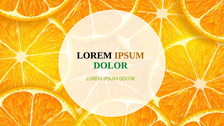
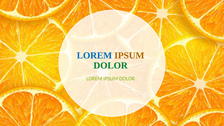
LOREM colour: black -> blue (94, 55)
